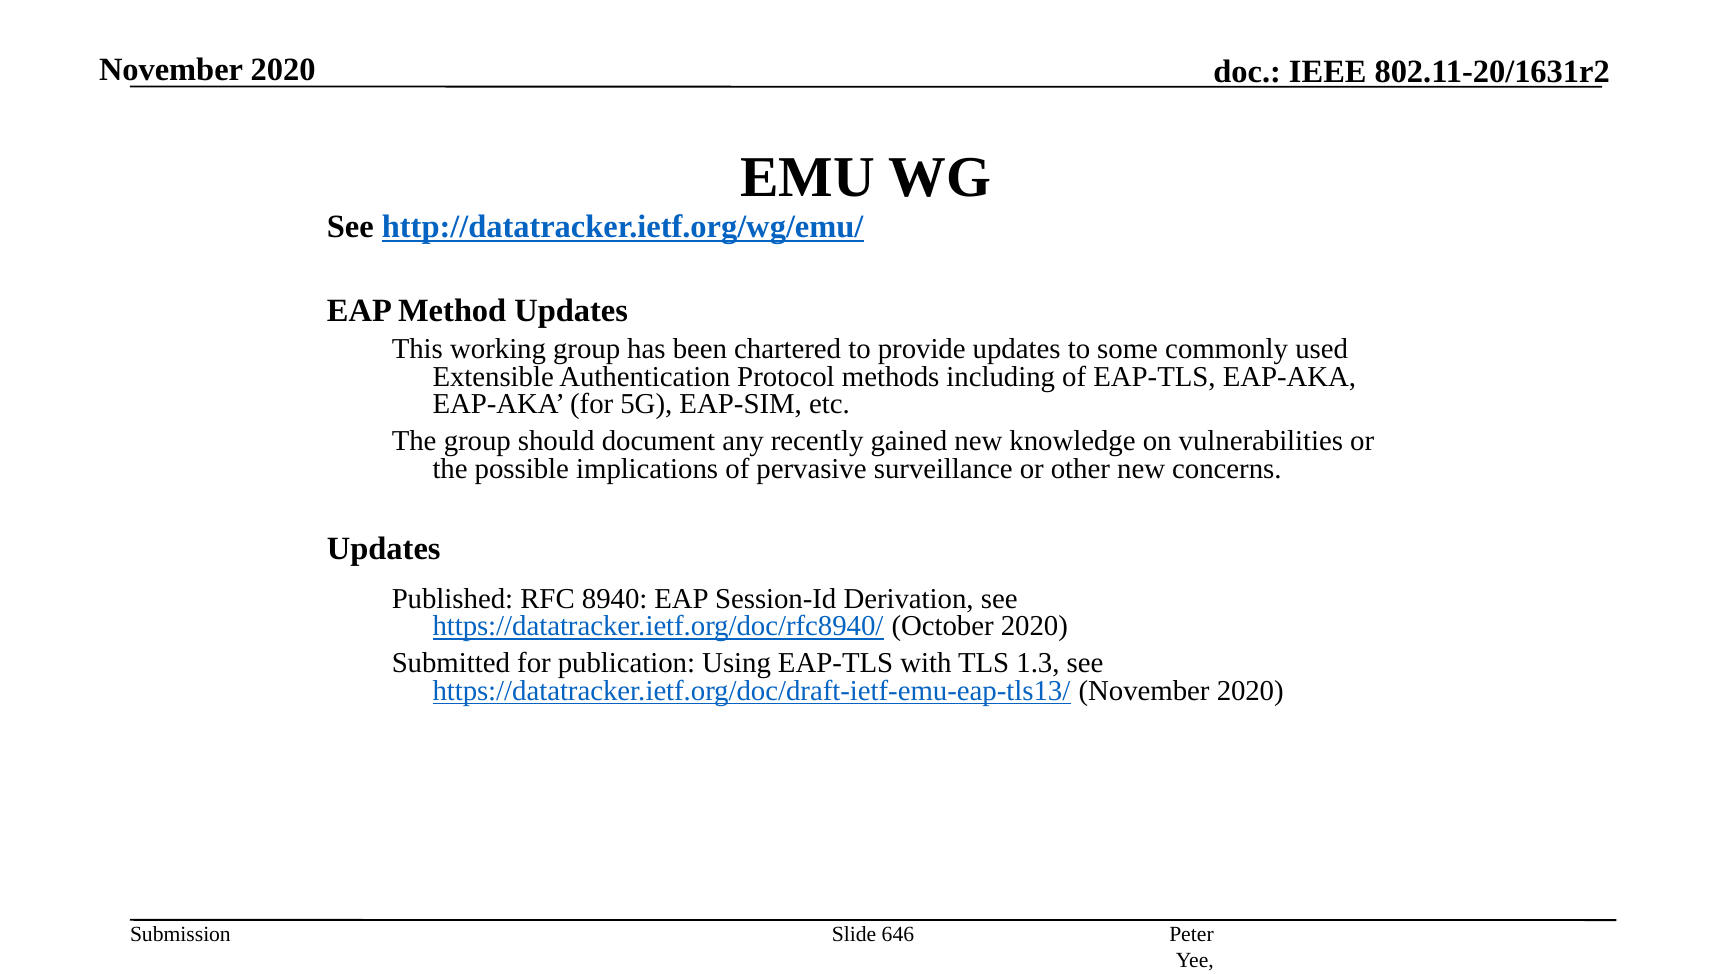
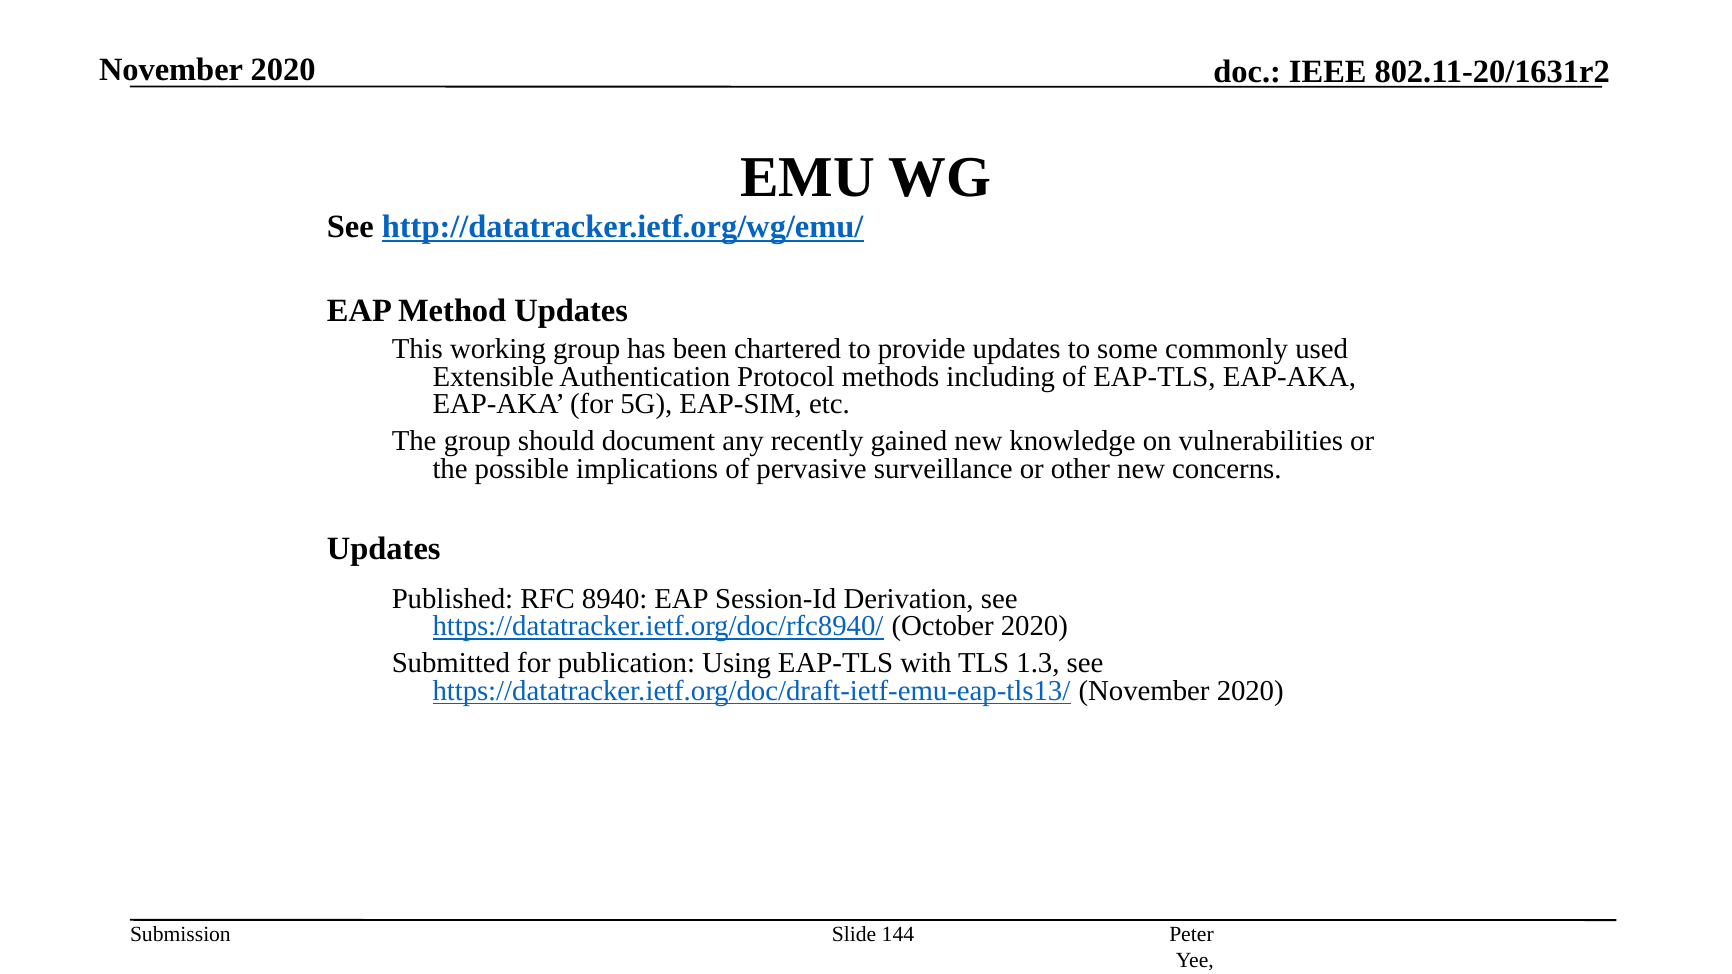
646: 646 -> 144 (898, 934)
